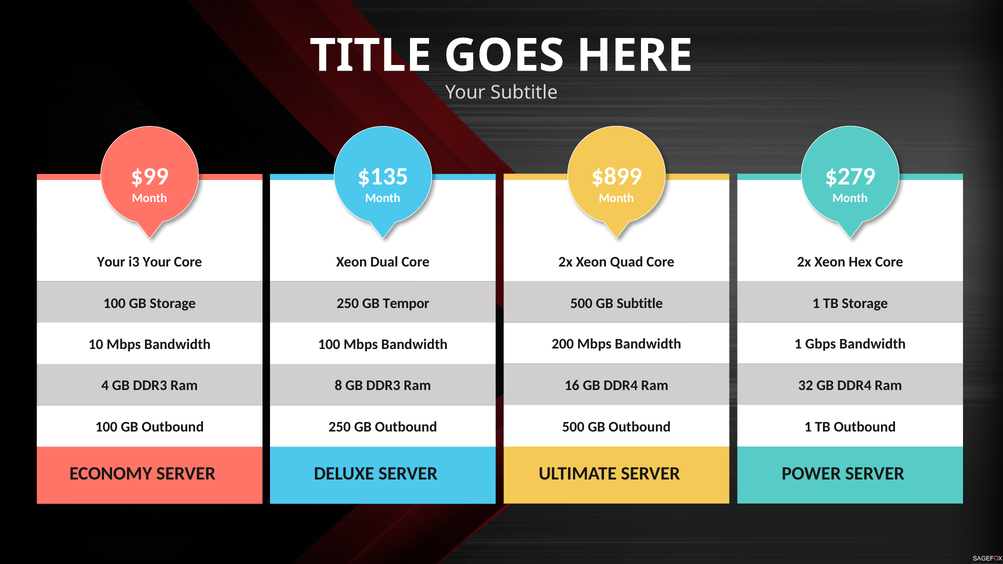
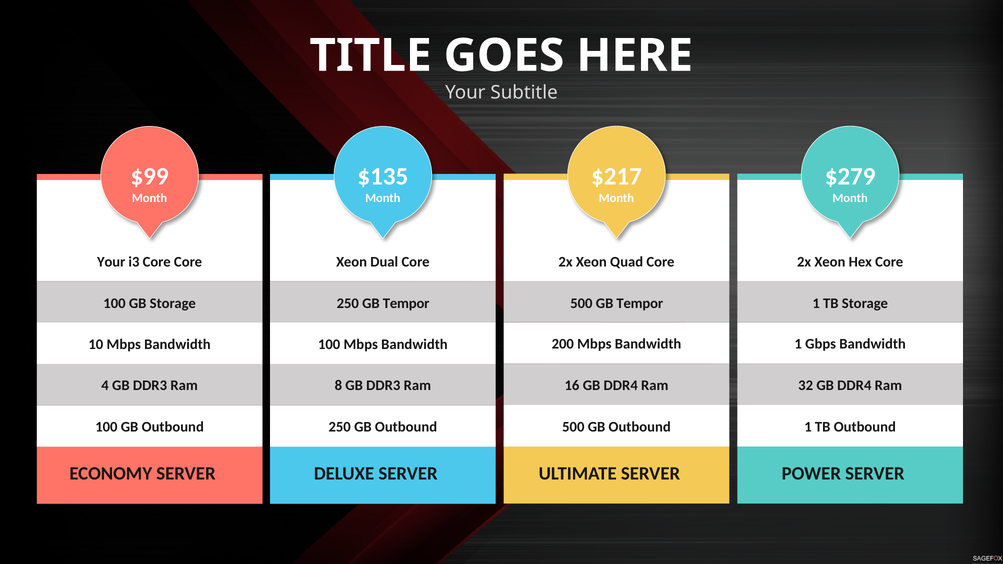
$899: $899 -> $217 (617, 176)
i3 Your: Your -> Core (157, 262)
500 GB Subtitle: Subtitle -> Tempor (640, 303)
